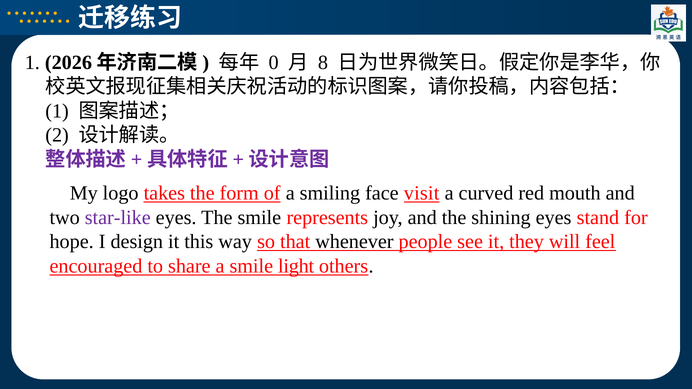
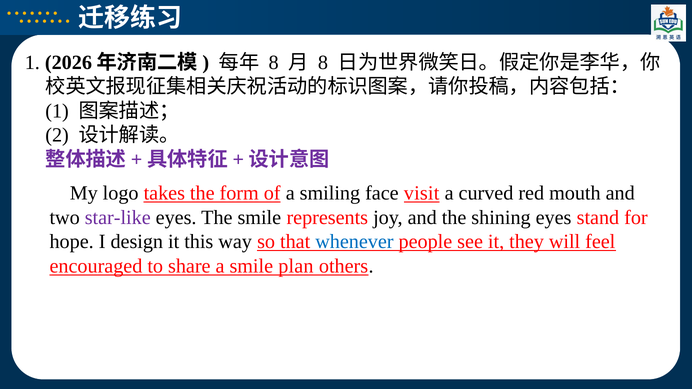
0: 0 -> 8 (274, 63)
whenever colour: black -> blue (354, 242)
light: light -> plan (296, 266)
